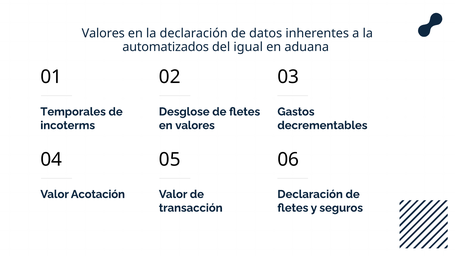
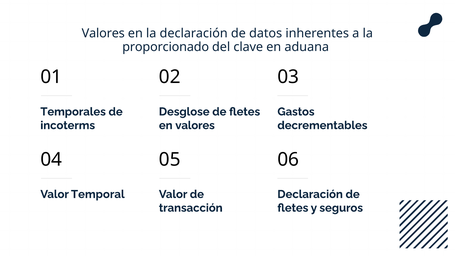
automatizados: automatizados -> proporcionado (166, 47)
igual: igual -> clave (248, 47)
Acotación: Acotación -> Temporal (98, 194)
